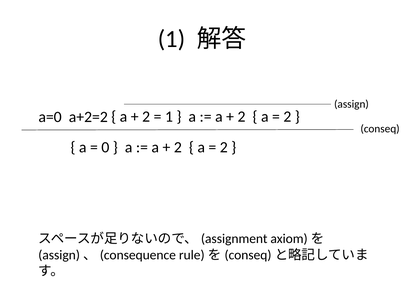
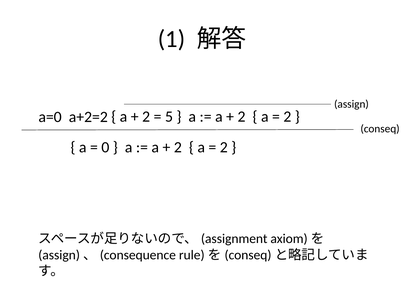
1: 1 -> 5 (169, 117)
